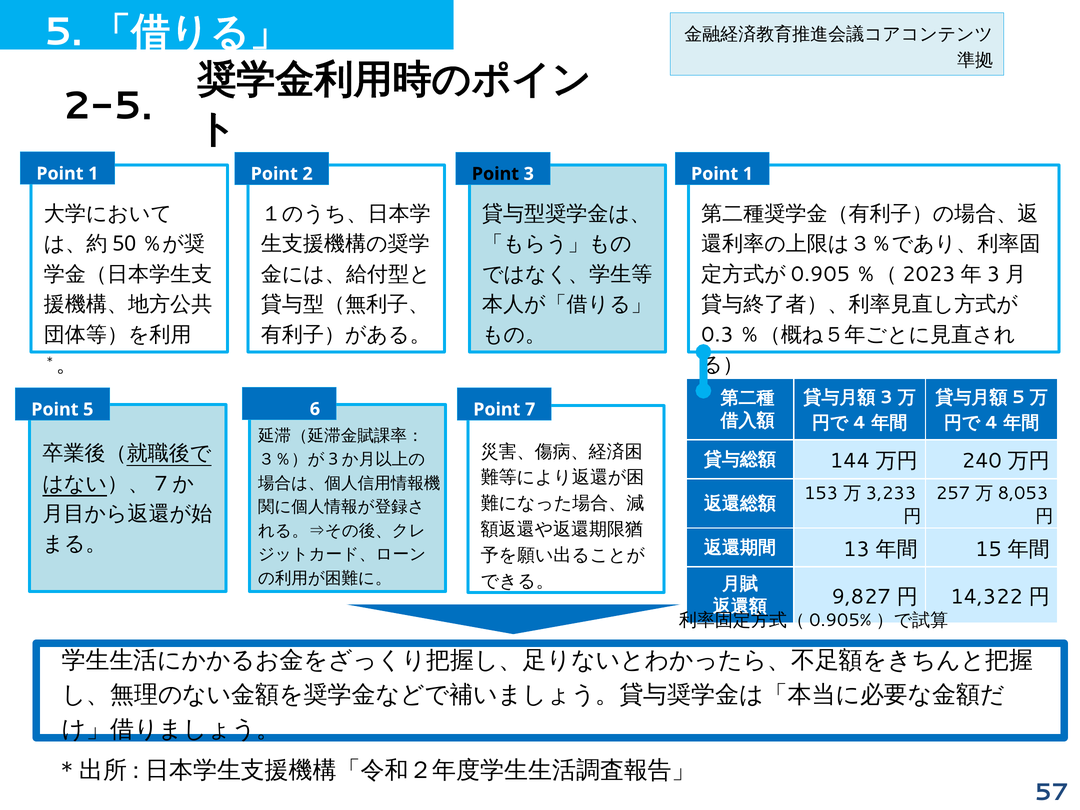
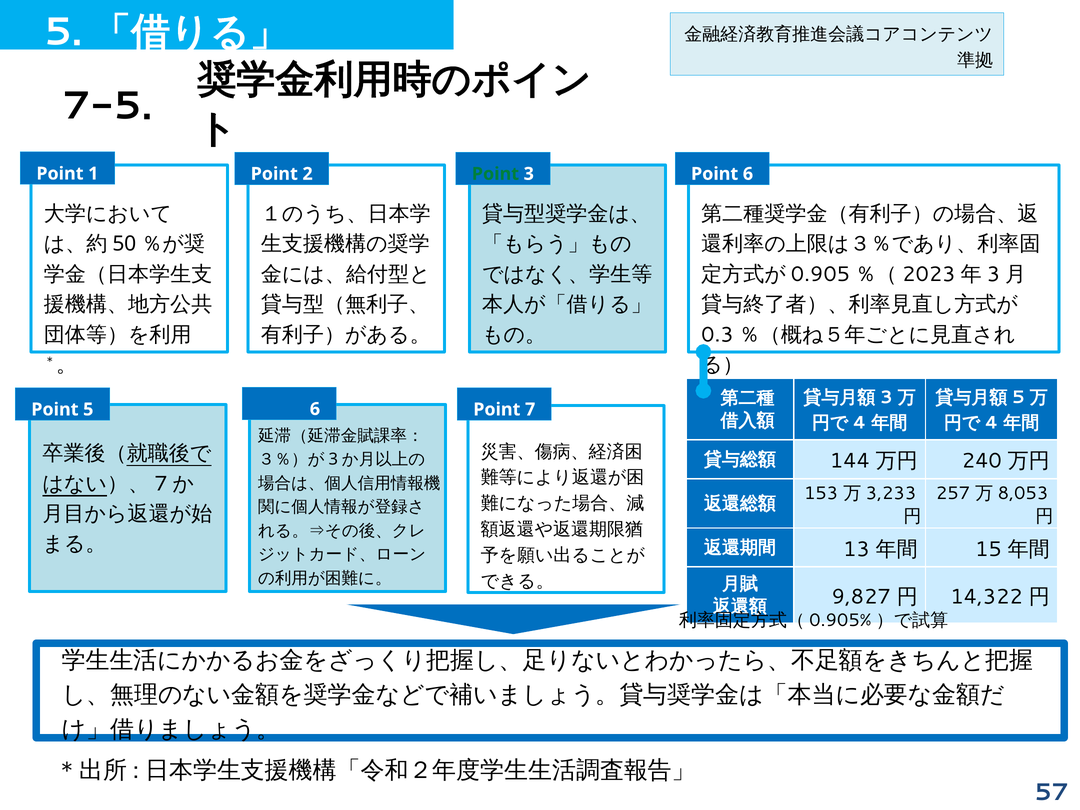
2-5: 2-5 -> 7-5 (108, 106)
Point colour: black -> green (495, 174)
1: 1 -> 6 (748, 174)
